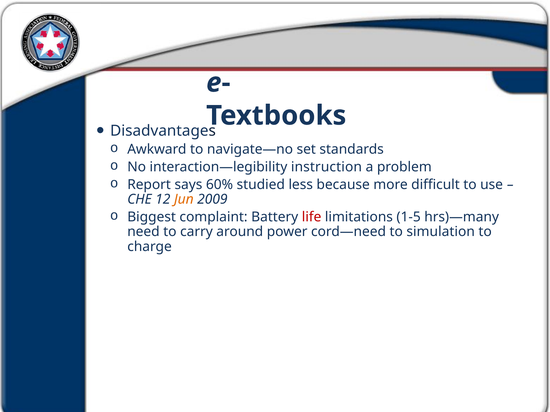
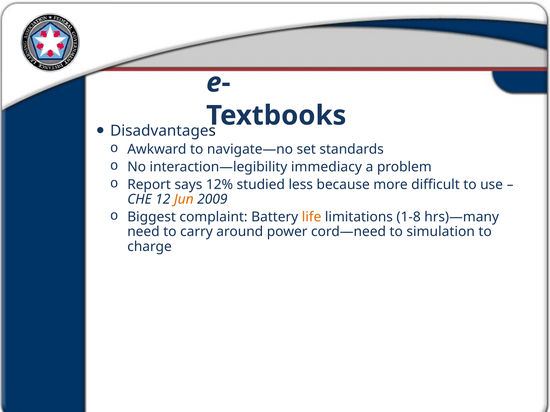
instruction: instruction -> immediacy (326, 167)
60%: 60% -> 12% (220, 185)
life colour: red -> orange (312, 217)
1-5: 1-5 -> 1-8 (409, 217)
